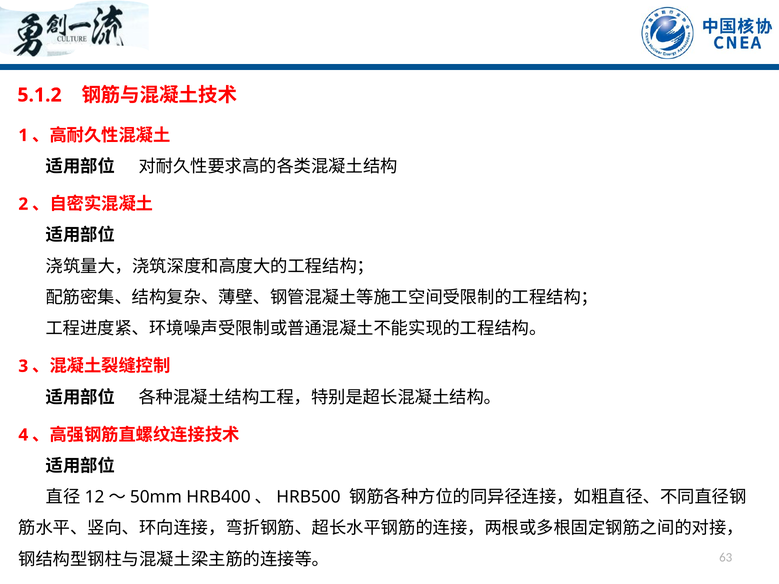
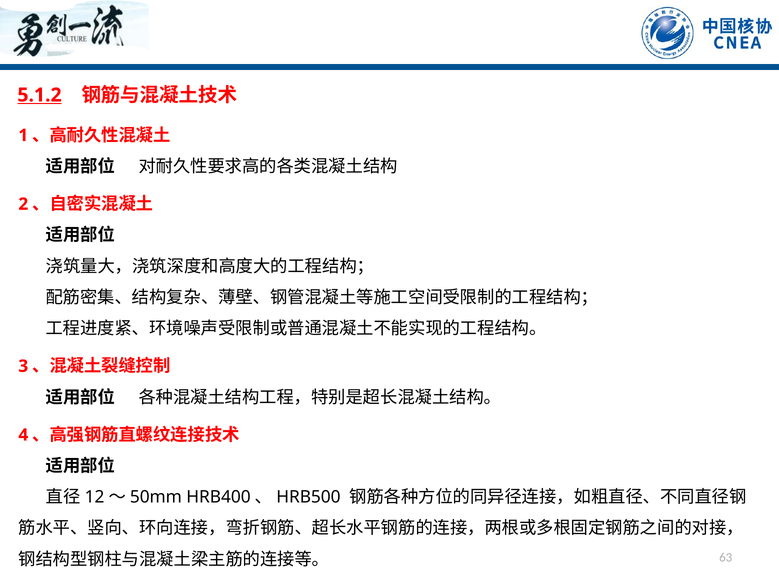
5.1.2 underline: none -> present (40, 95)
